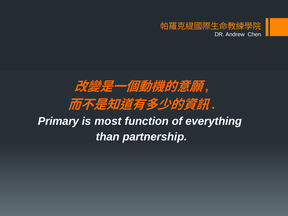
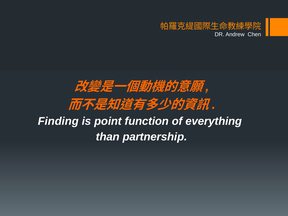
Primary: Primary -> Finding (58, 121)
most: most -> point (108, 121)
